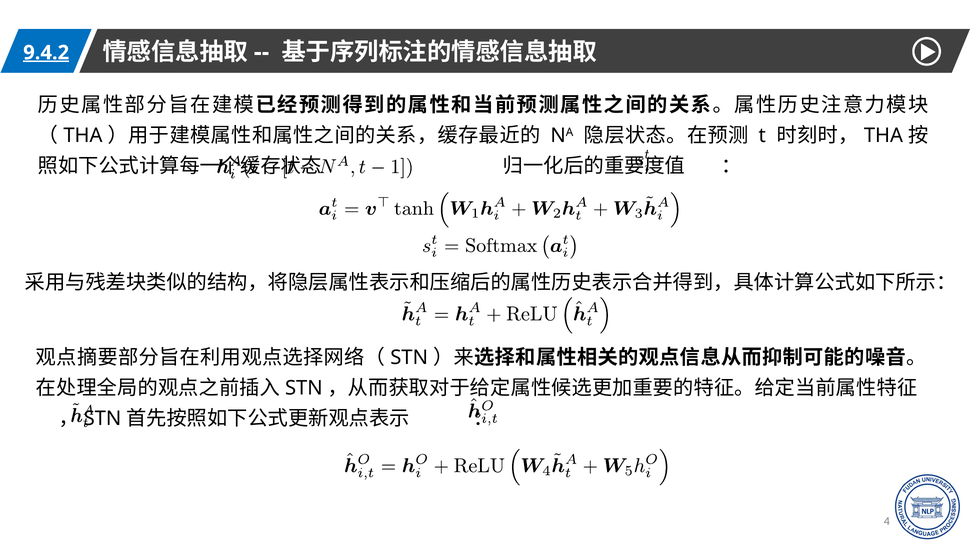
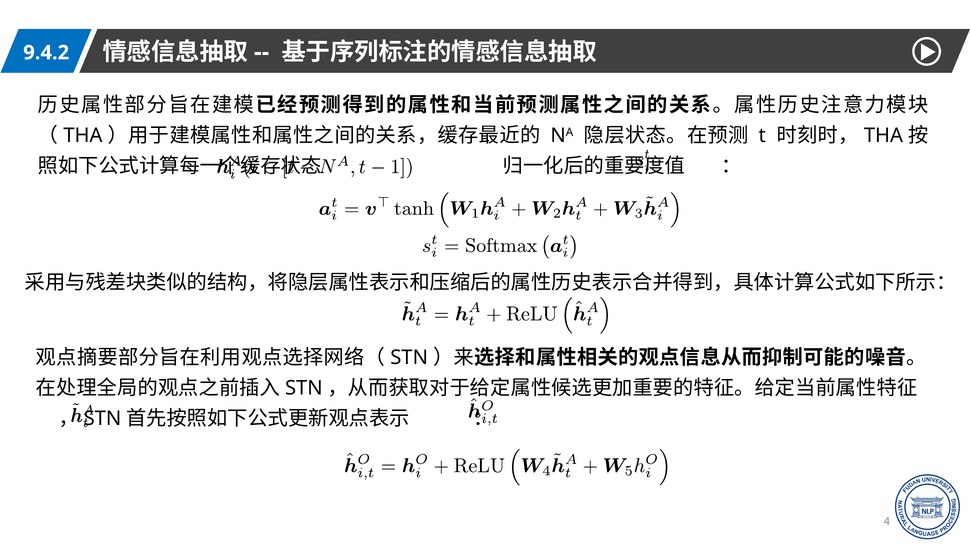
9.4.2 underline: present -> none (46, 53)
